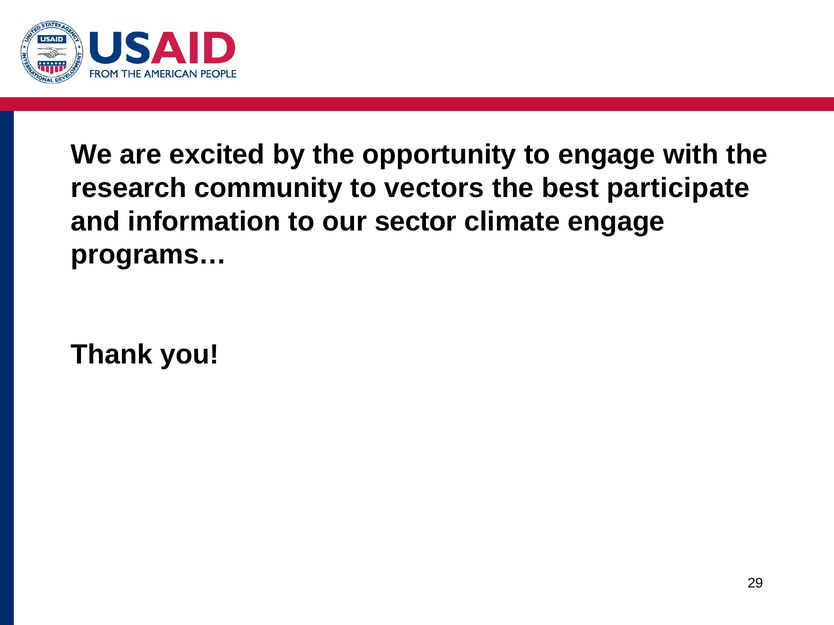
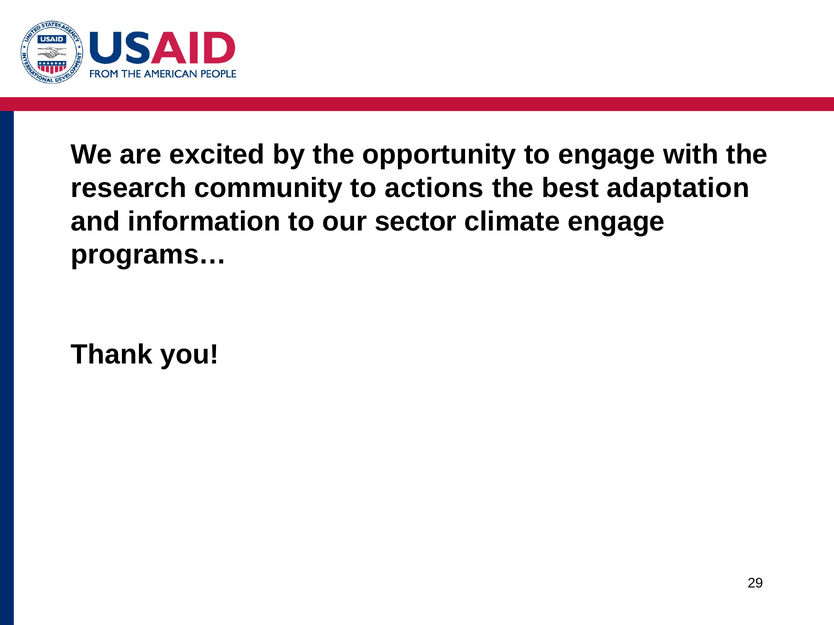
vectors: vectors -> actions (434, 188)
participate: participate -> adaptation (678, 188)
